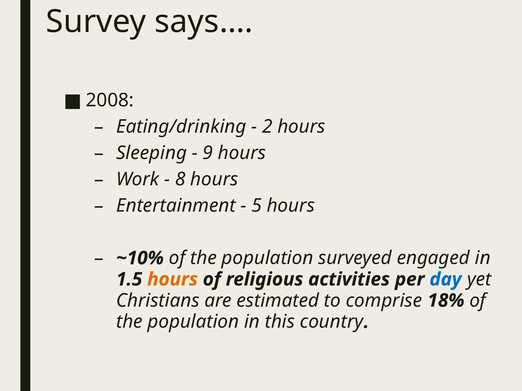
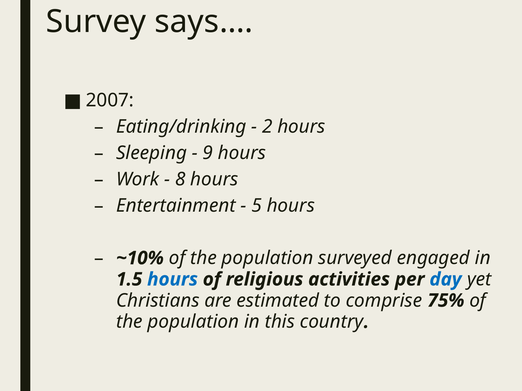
2008: 2008 -> 2007 (110, 100)
hours colour: orange -> blue (173, 280)
18%: 18% -> 75% (446, 301)
